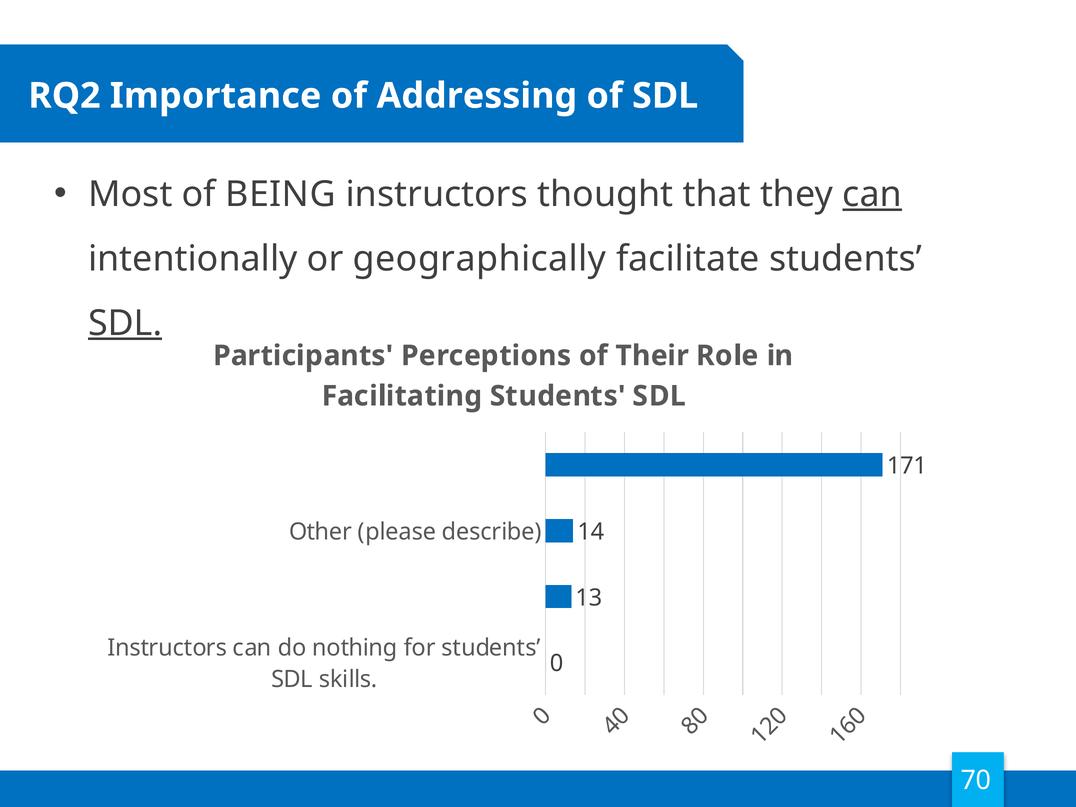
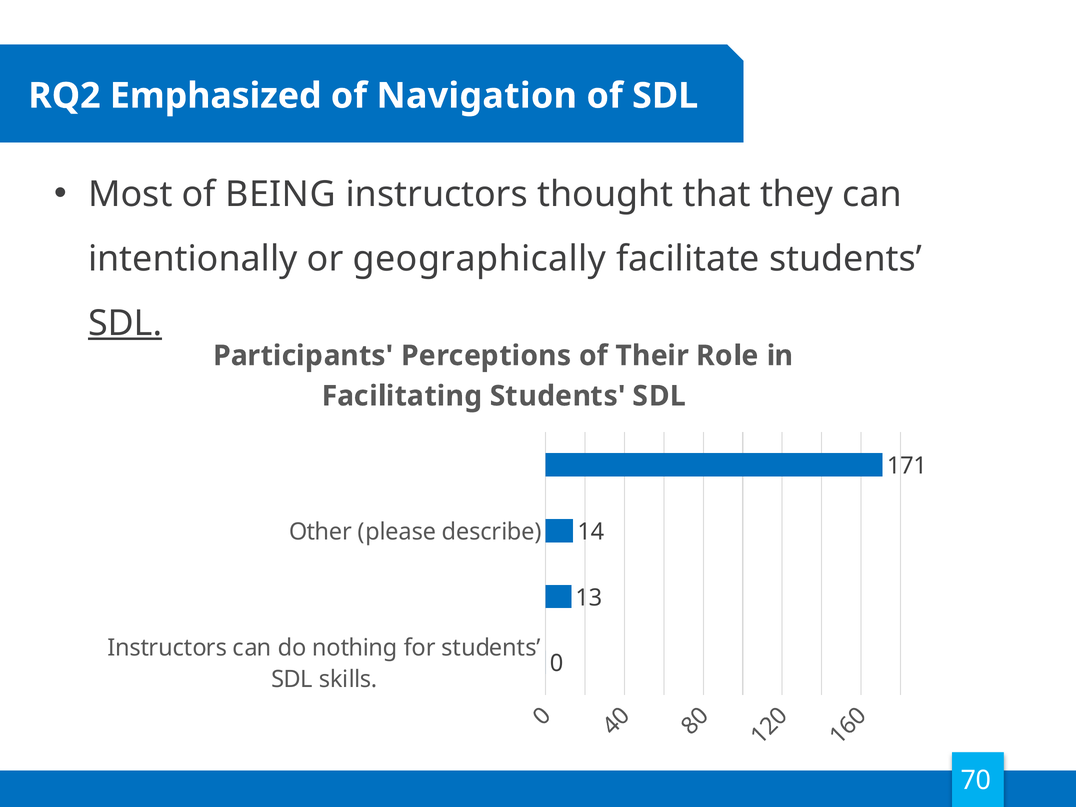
Importance: Importance -> Emphasized (216, 96)
Addressing: Addressing -> Navigation (477, 96)
can underline: present -> none (872, 194)
